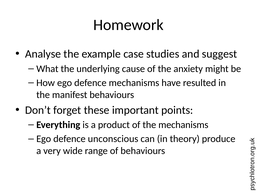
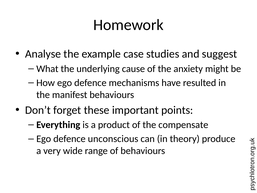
the mechanisms: mechanisms -> compensate (183, 125)
